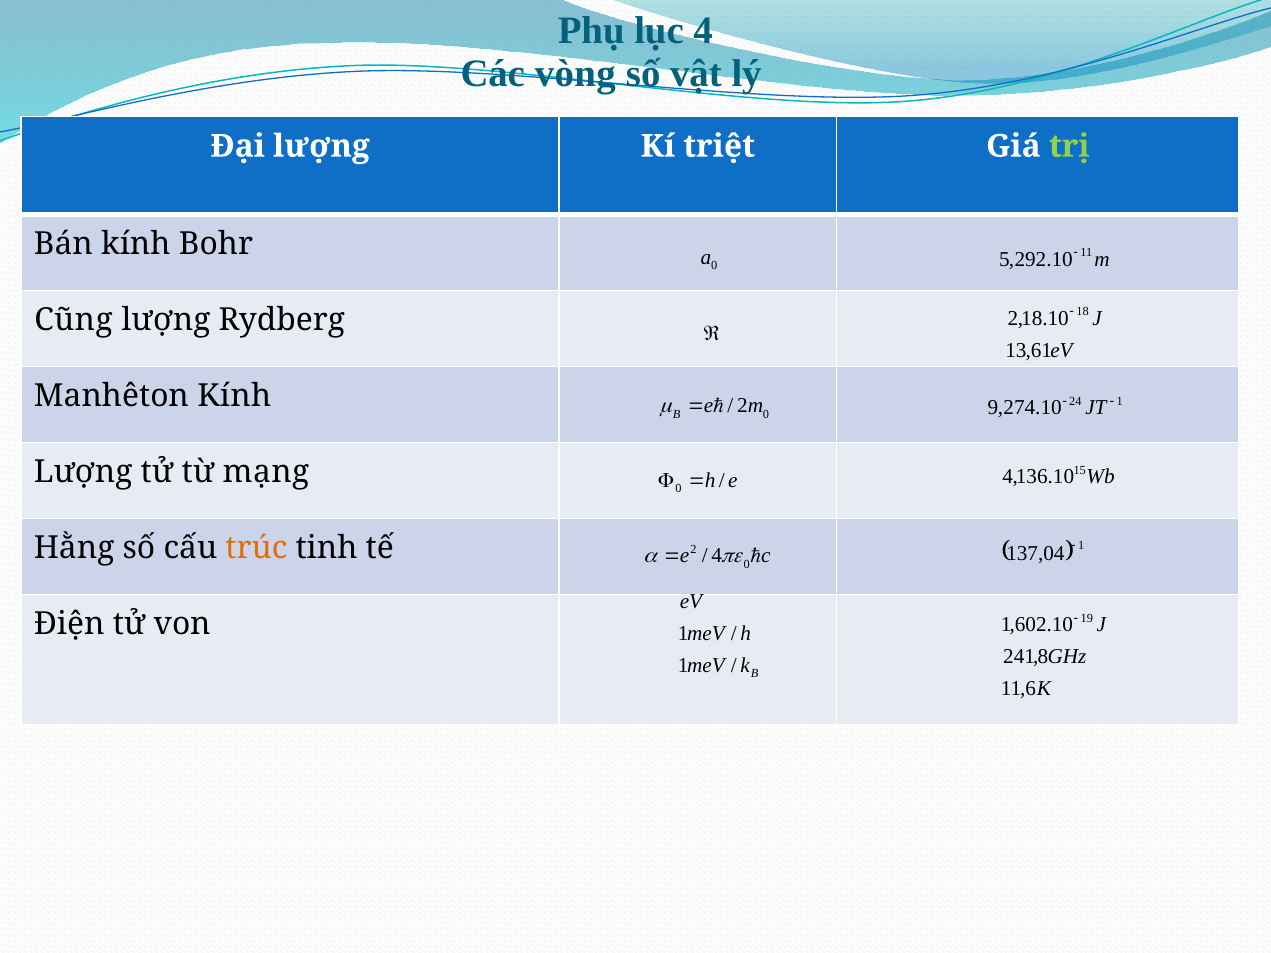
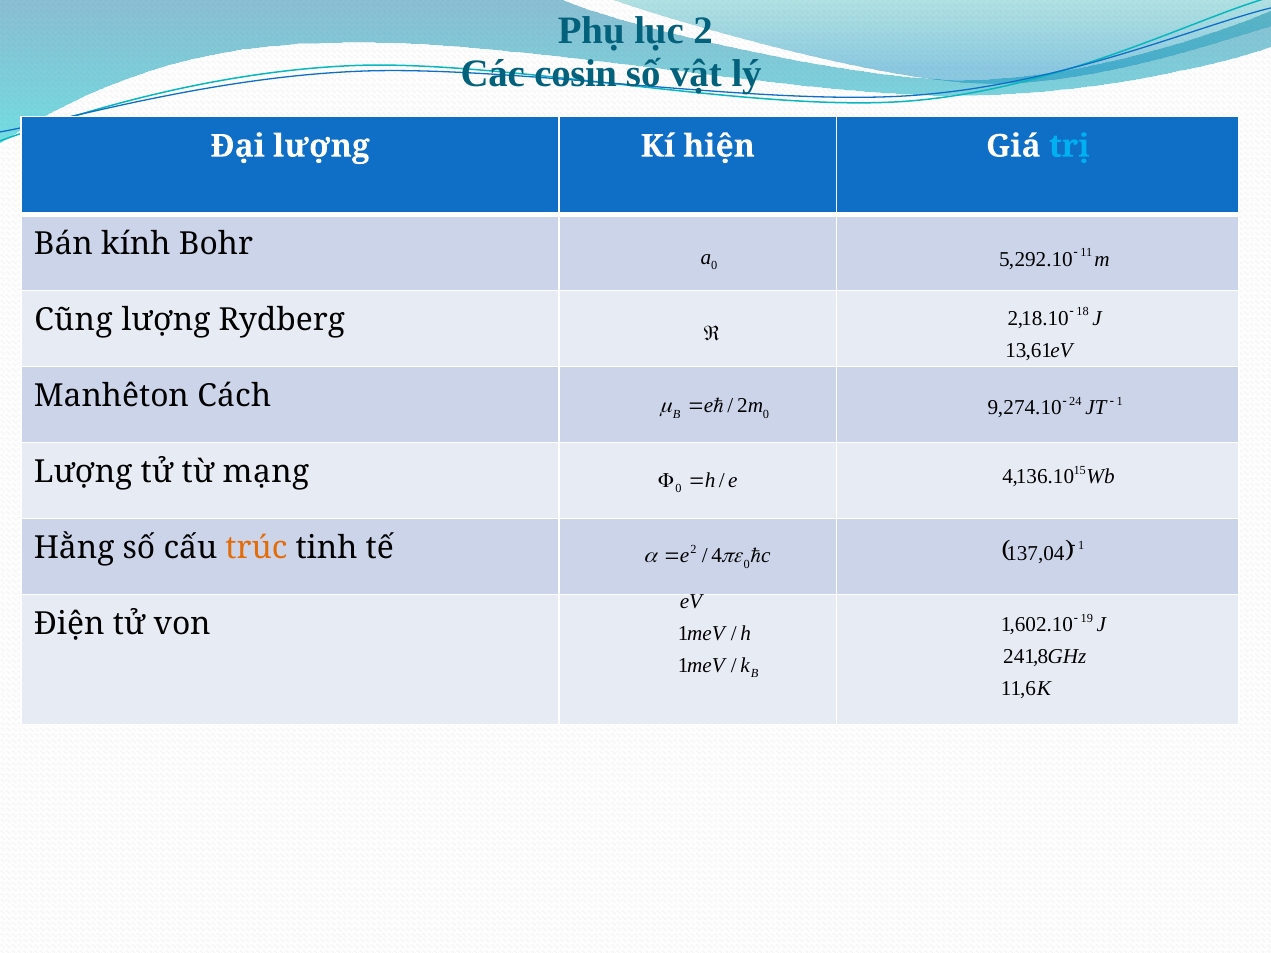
lục 4: 4 -> 2 (703, 31)
vòng: vòng -> cosin (576, 74)
triệt: triệt -> hiện (719, 146)
trị colour: light green -> light blue (1069, 146)
Manhêton Kính: Kính -> Cách (234, 396)
